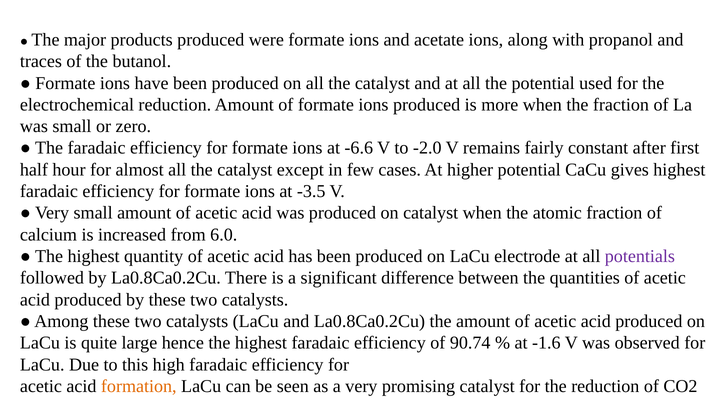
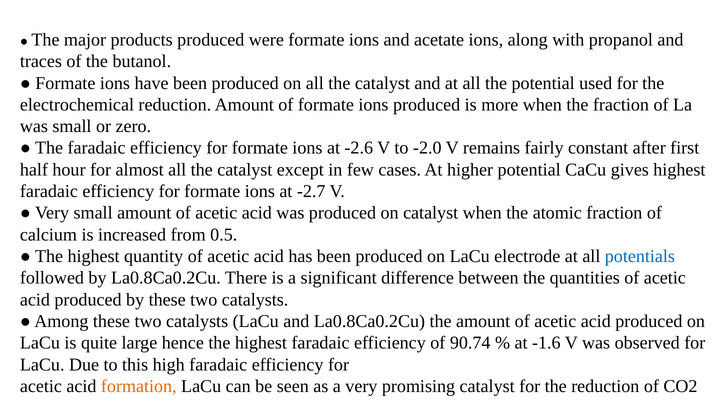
-6.6: -6.6 -> -2.6 (359, 148)
-3.5: -3.5 -> -2.7 (311, 191)
6.0: 6.0 -> 0.5 (224, 235)
potentials colour: purple -> blue (640, 256)
